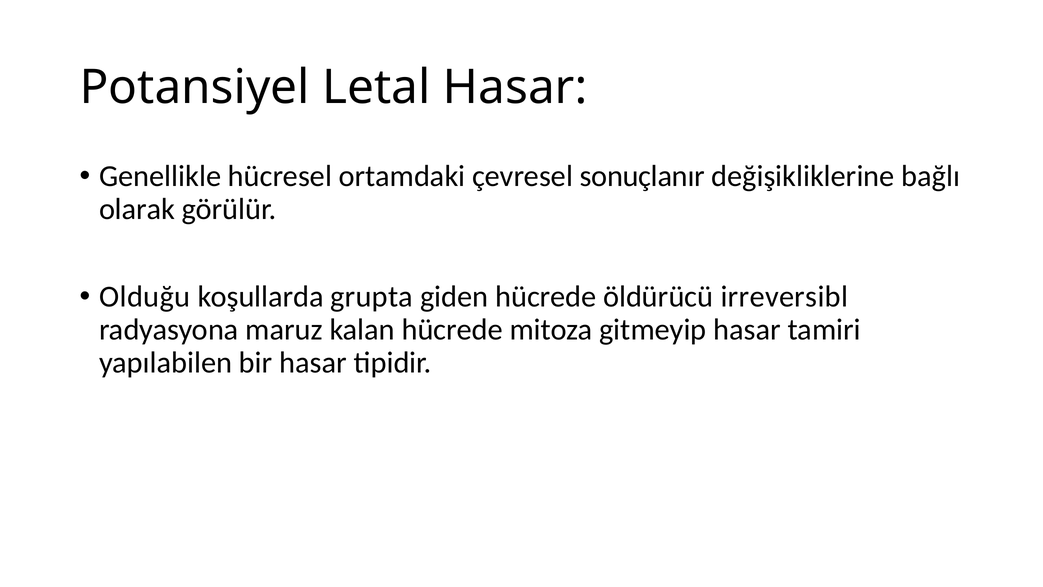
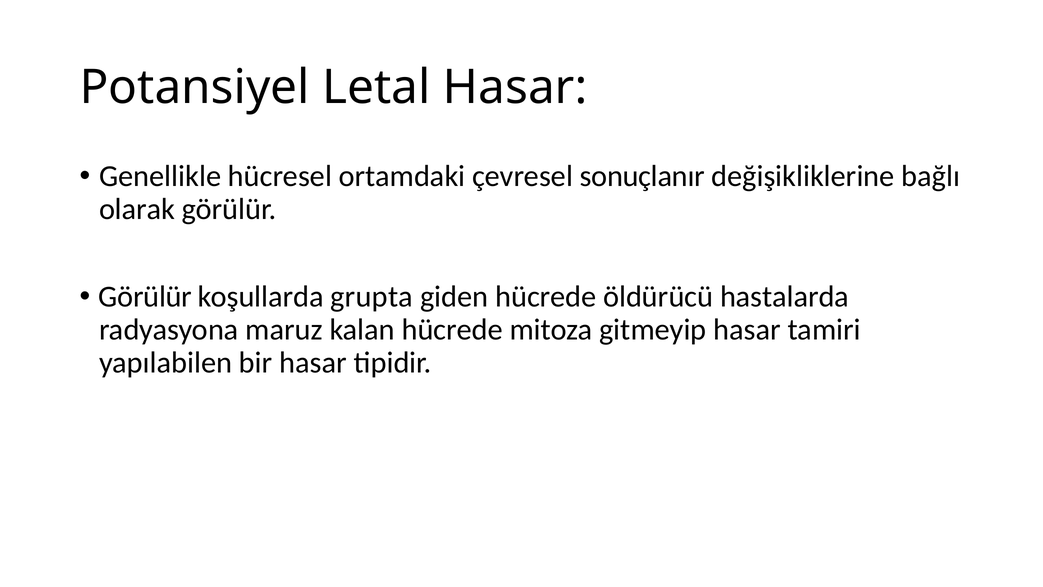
Olduğu: Olduğu -> Görülür (145, 297)
irreversibl: irreversibl -> hastalarda (785, 297)
